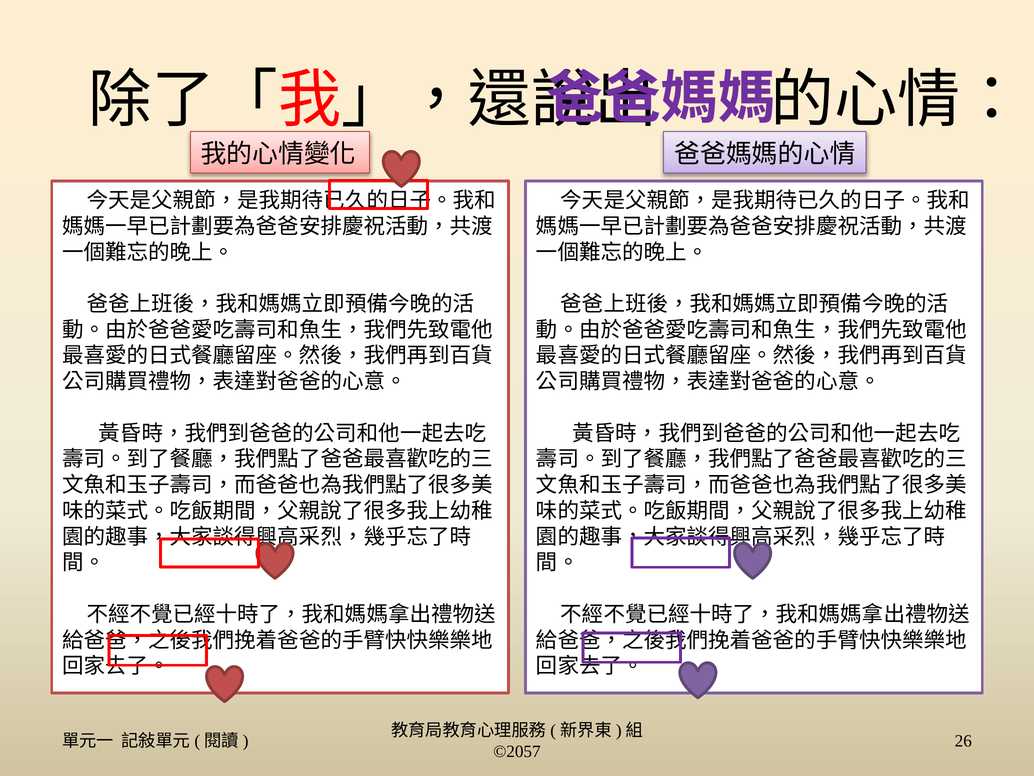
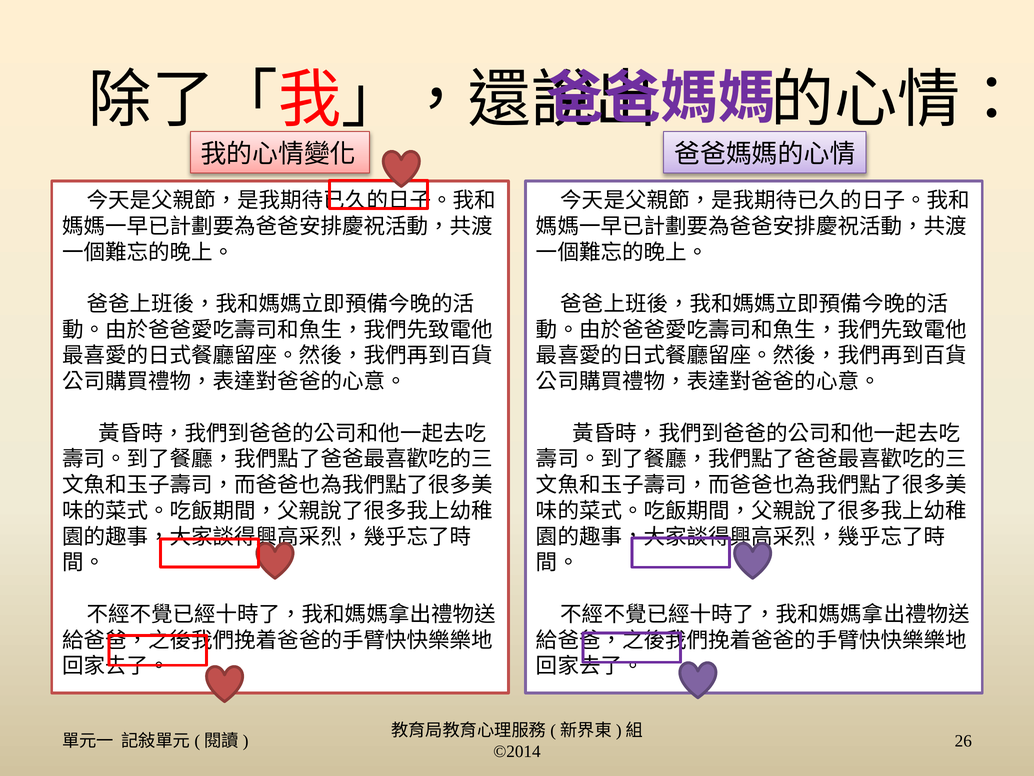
©2057: ©2057 -> ©2014 (517, 751)
